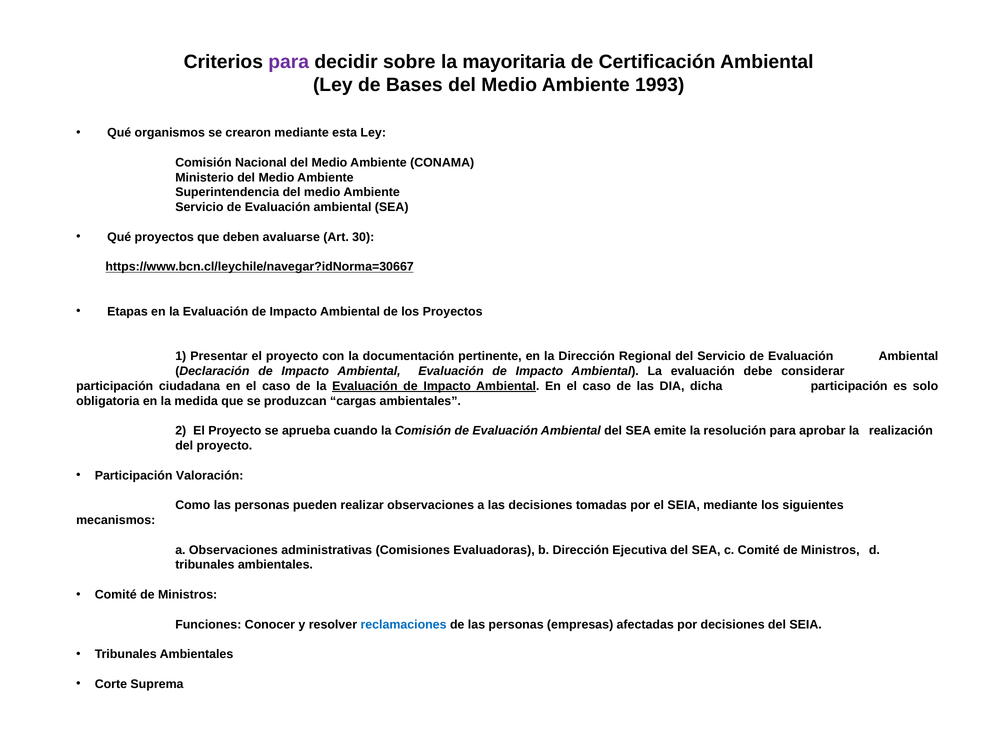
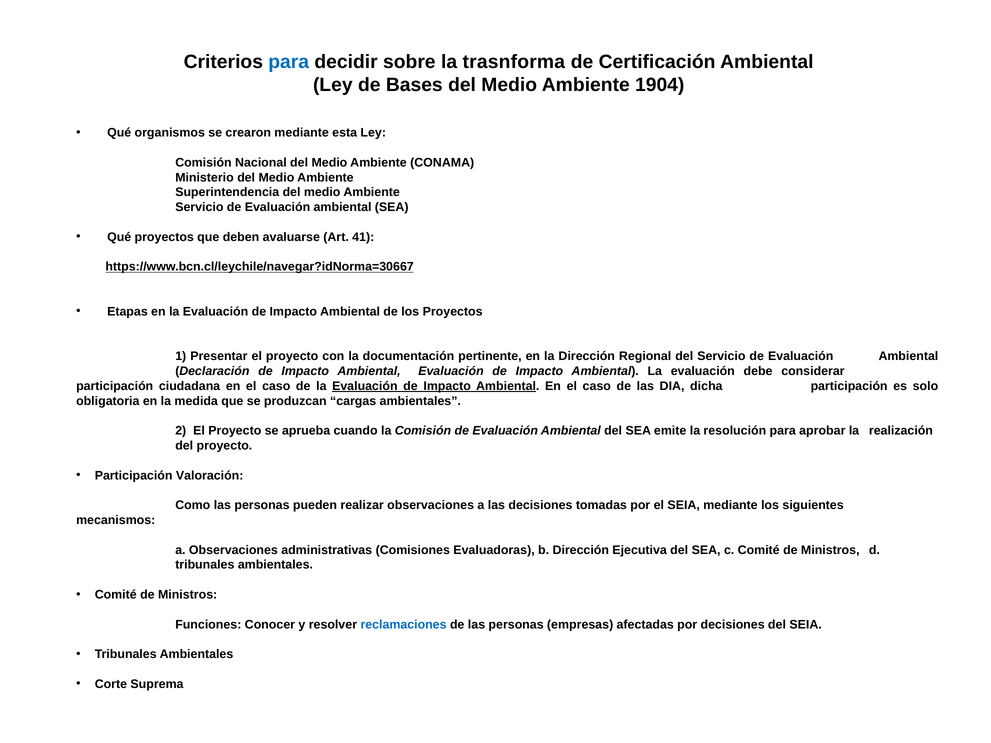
para colour: purple -> blue (289, 62)
mayoritaria: mayoritaria -> trasnforma (514, 62)
1993: 1993 -> 1904 (660, 85)
30: 30 -> 41 (363, 237)
